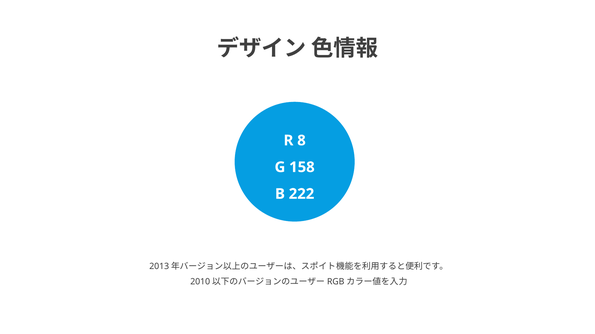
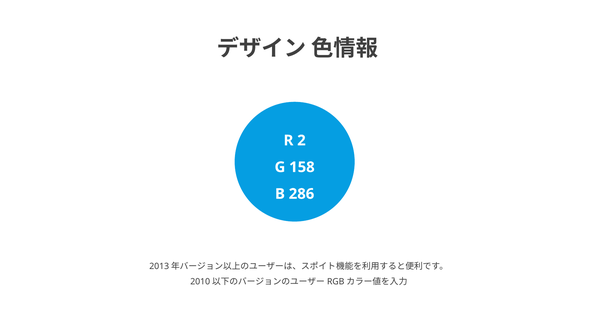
8: 8 -> 2 (301, 141)
222: 222 -> 286 (302, 194)
